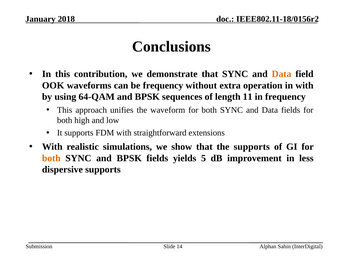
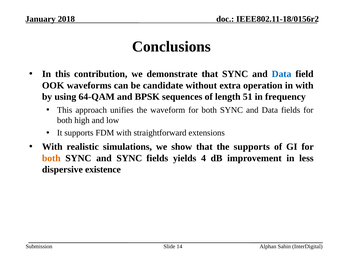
Data colour: orange -> blue (282, 74)
be frequency: frequency -> candidate (163, 85)
11: 11 -> 51 (248, 97)
SYNC and BPSK: BPSK -> SYNC (129, 158)
5: 5 -> 4 (204, 158)
dispersive supports: supports -> existence (103, 170)
